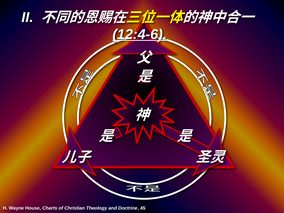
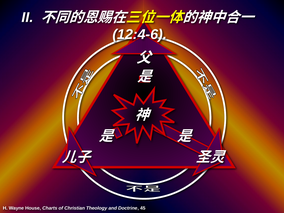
12:4-6 underline: present -> none (140, 34)
